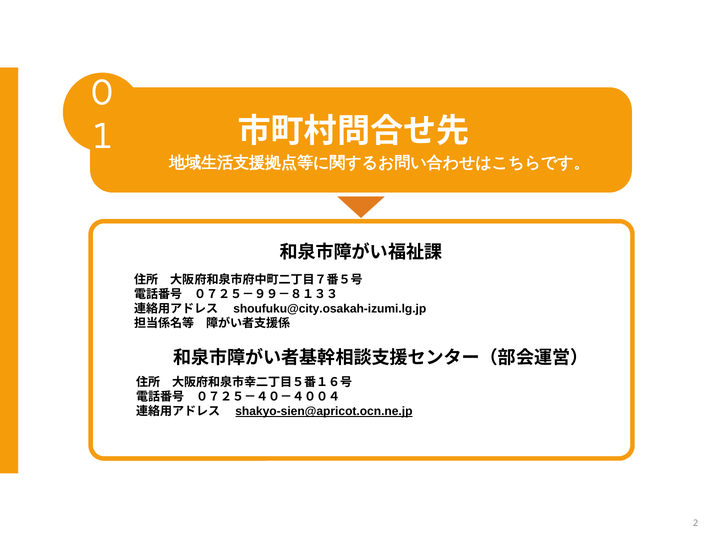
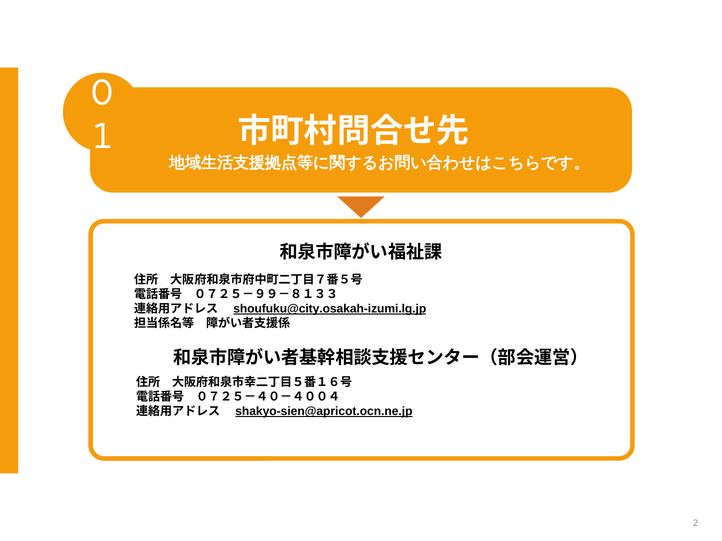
shoufuku@city.osakah-izumi.lg.jp underline: none -> present (330, 309)
